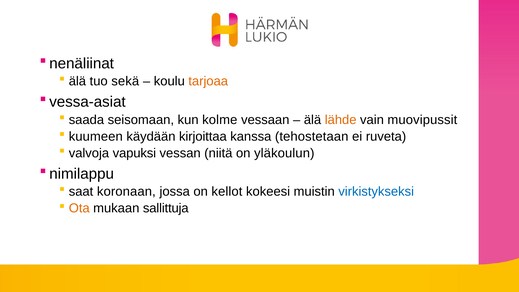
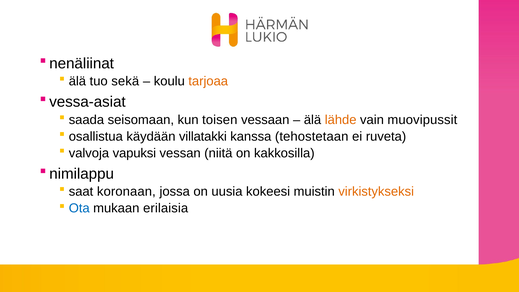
kolme: kolme -> toisen (220, 120)
kuumeen: kuumeen -> osallistua (96, 136)
kirjoittaa: kirjoittaa -> villatakki (203, 136)
yläkoulun: yläkoulun -> kakkosilla (284, 153)
kellot: kellot -> uusia (227, 192)
virkistykseksi colour: blue -> orange (376, 192)
Ota colour: orange -> blue (79, 208)
sallittuja: sallittuja -> erilaisia (166, 208)
